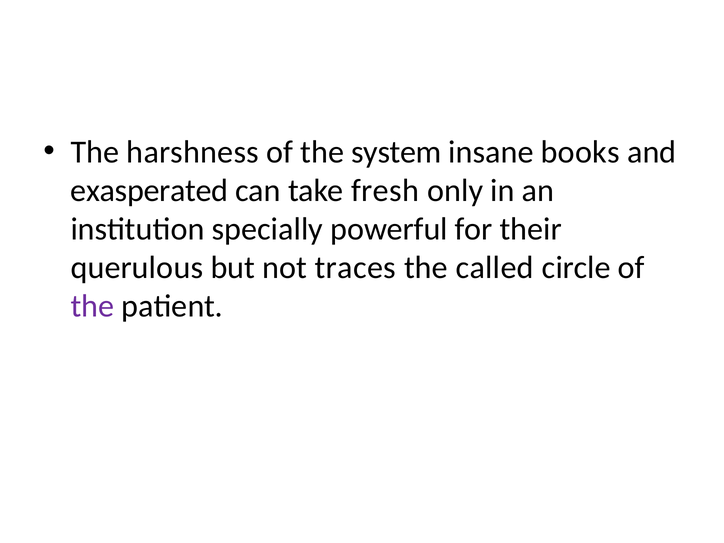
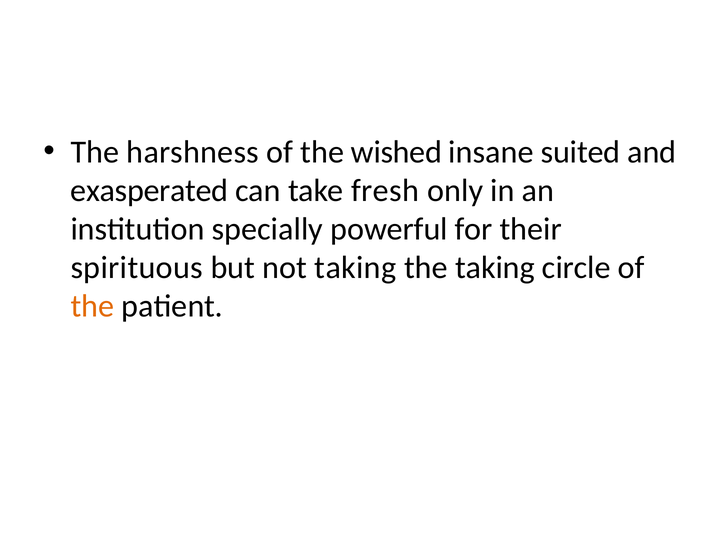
system: system -> wished (396, 152)
books: books -> suited (581, 152)
querulous: querulous -> spirituous (137, 268)
not traces: traces -> taking (355, 268)
the called: called -> taking (495, 268)
the colour: purple -> orange (92, 306)
